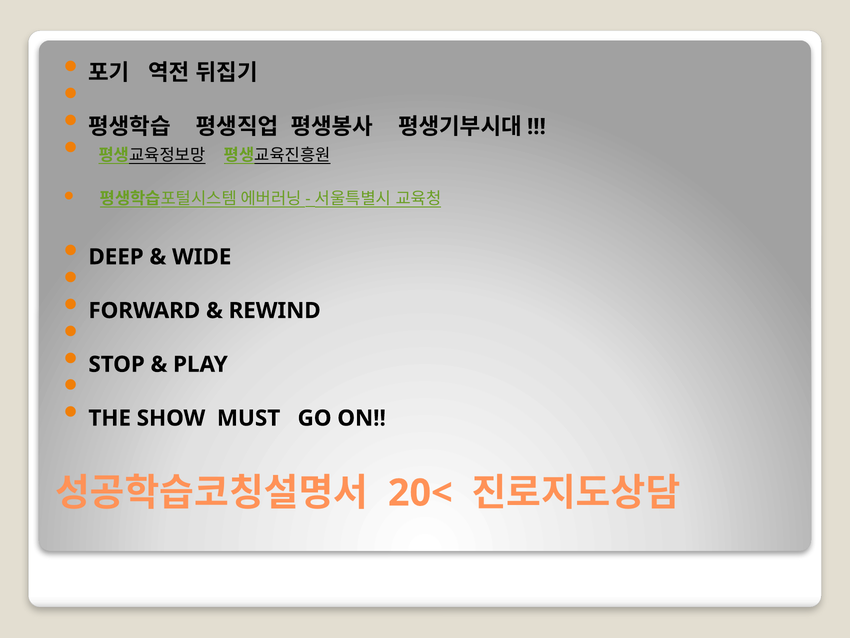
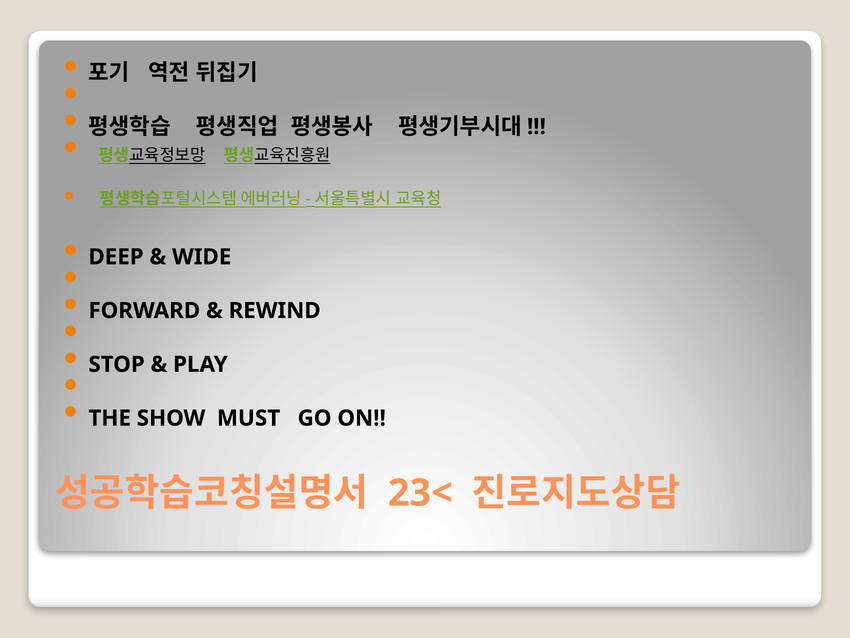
20<: 20< -> 23< (420, 493)
